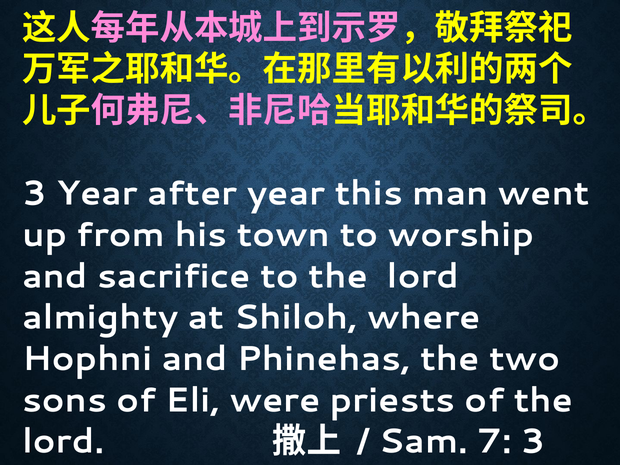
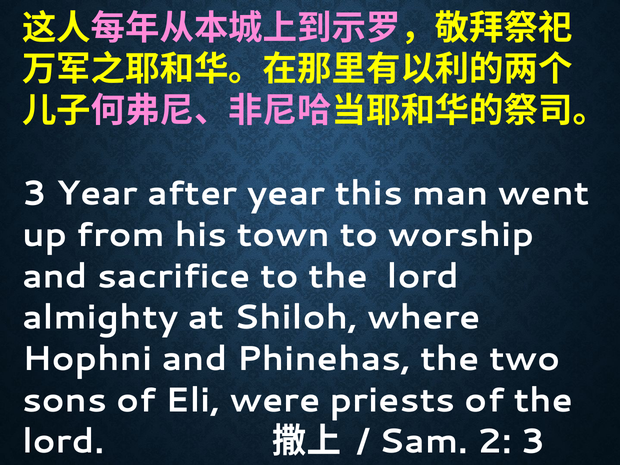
7: 7 -> 2 (495, 442)
